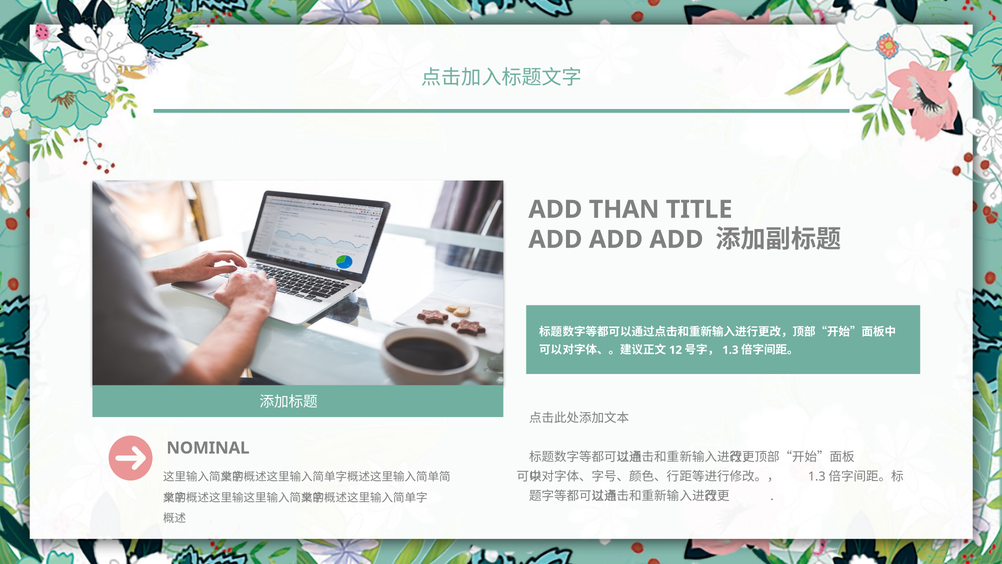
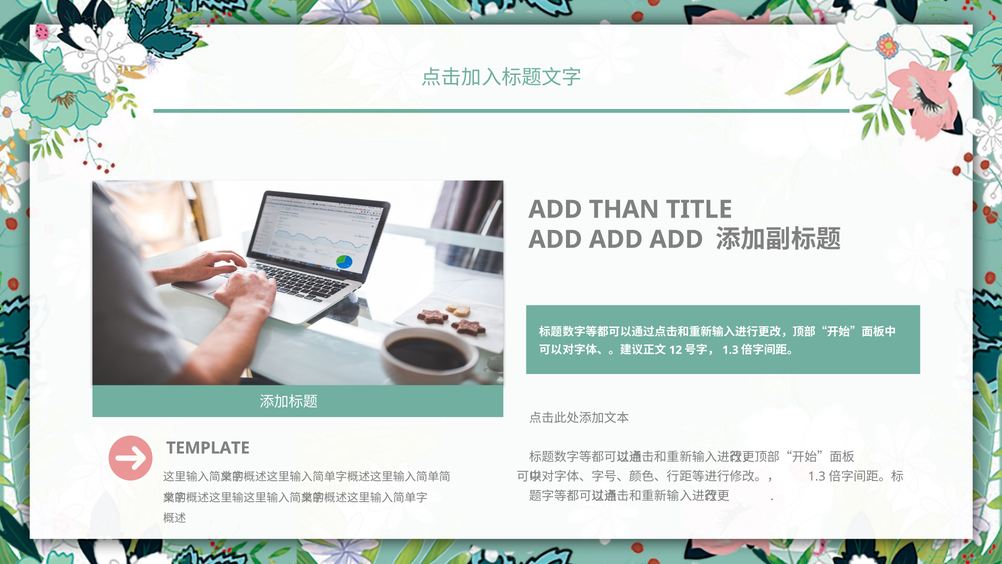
NOMINAL: NOMINAL -> TEMPLATE (208, 448)
